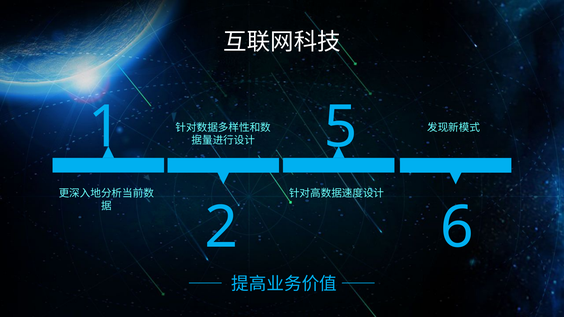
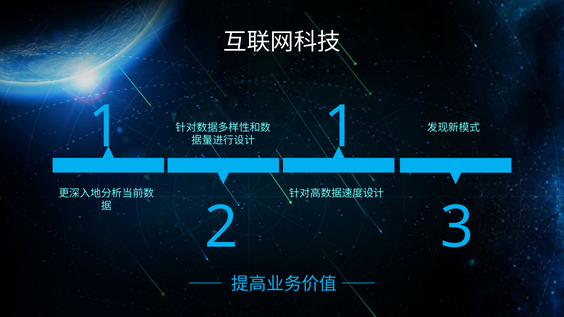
1 5: 5 -> 1 (341, 127)
6: 6 -> 3 (457, 228)
